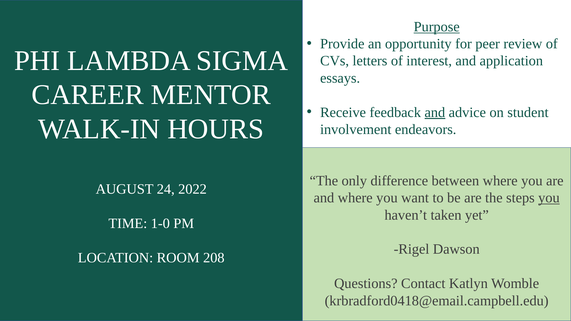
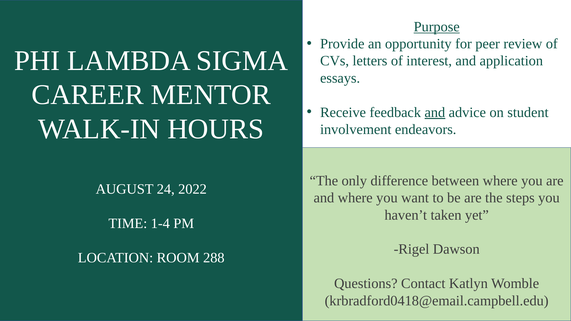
you underline: present -> none (549, 198)
1-0: 1-0 -> 1-4 (160, 224)
208: 208 -> 288 (214, 258)
